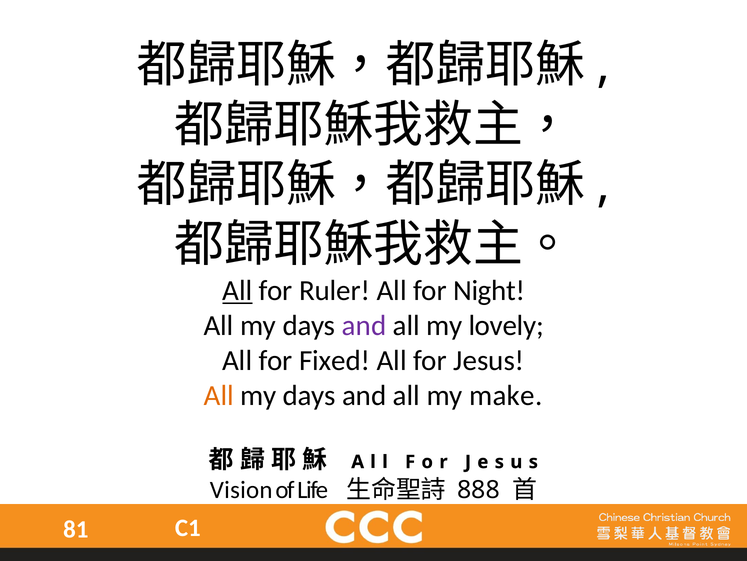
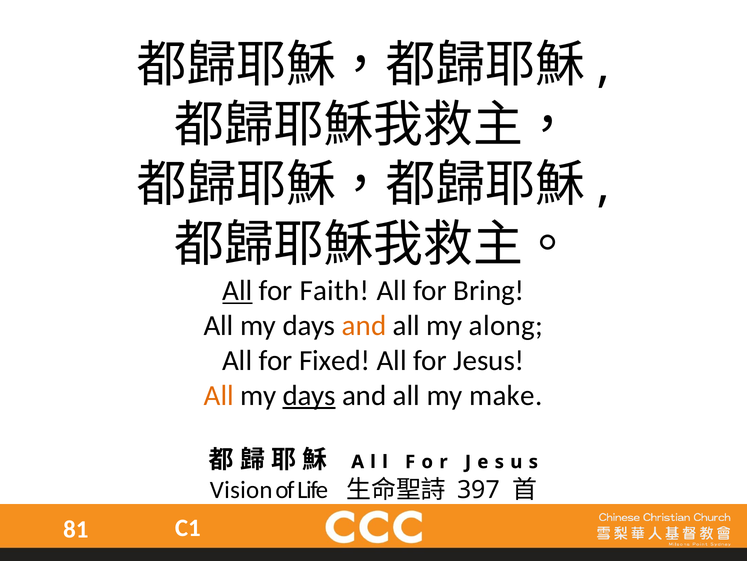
Ruler: Ruler -> Faith (334, 290)
Night: Night -> Bring (489, 290)
and colour: purple -> orange (364, 325)
lovely: lovely -> along (506, 325)
days underline: none -> present (309, 395)
888: 888 -> 397 (479, 489)
